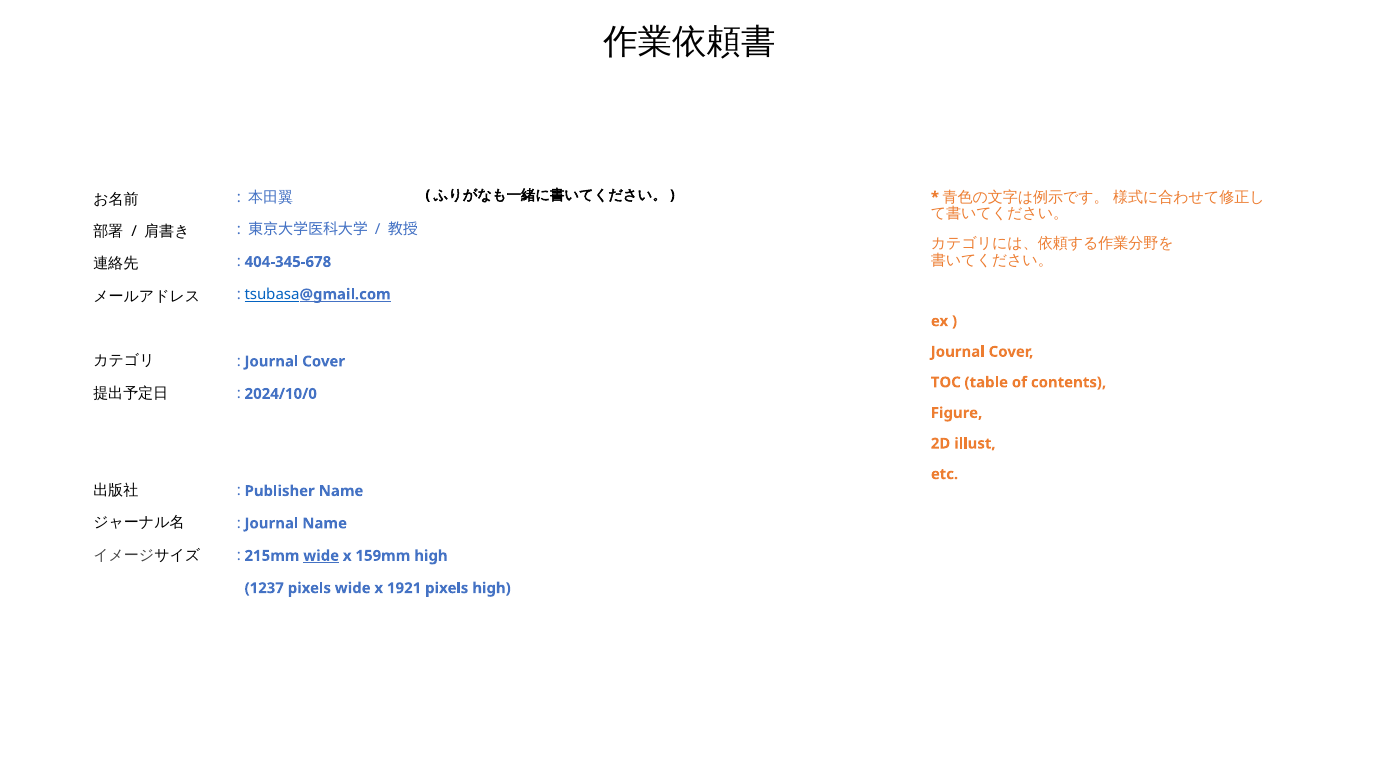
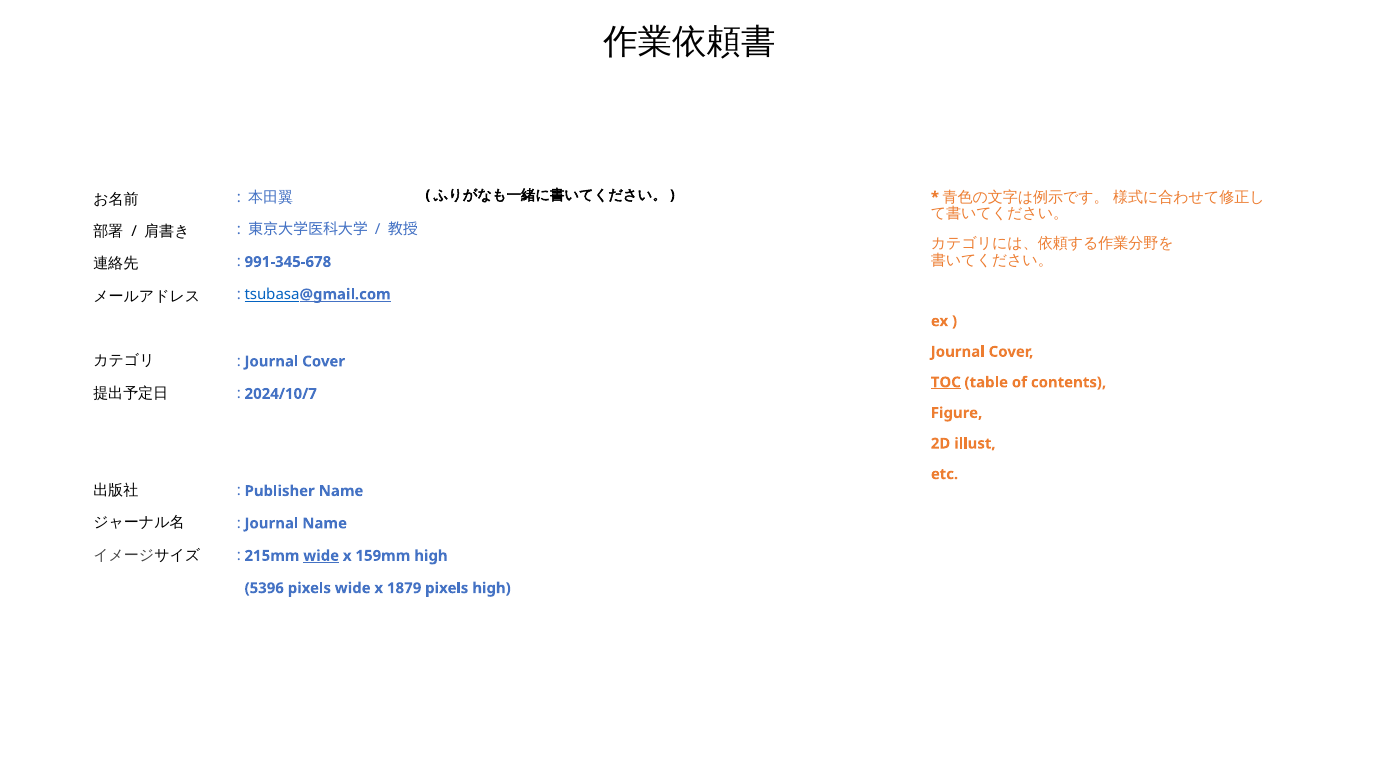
404-345-678: 404-345-678 -> 991-345-678 (288, 262)
TOC underline: none -> present (946, 382)
2024/10/0: 2024/10/0 -> 2024/10/7 (281, 394)
1237: 1237 -> 5396 (264, 588)
1921: 1921 -> 1879 (404, 588)
